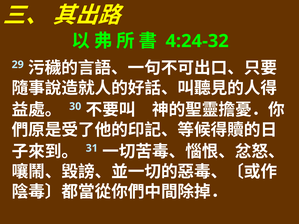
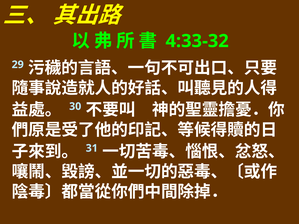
4:24-32: 4:24-32 -> 4:33-32 (197, 41)
